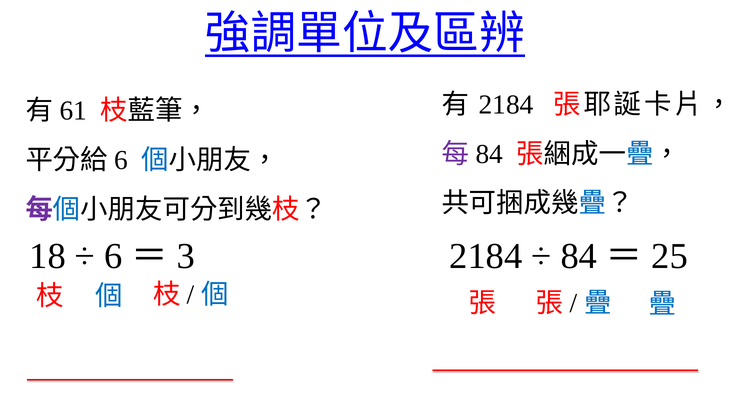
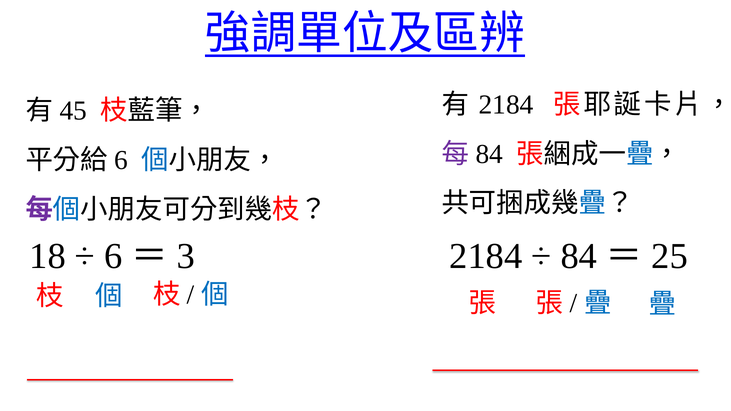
61: 61 -> 45 (73, 111)
